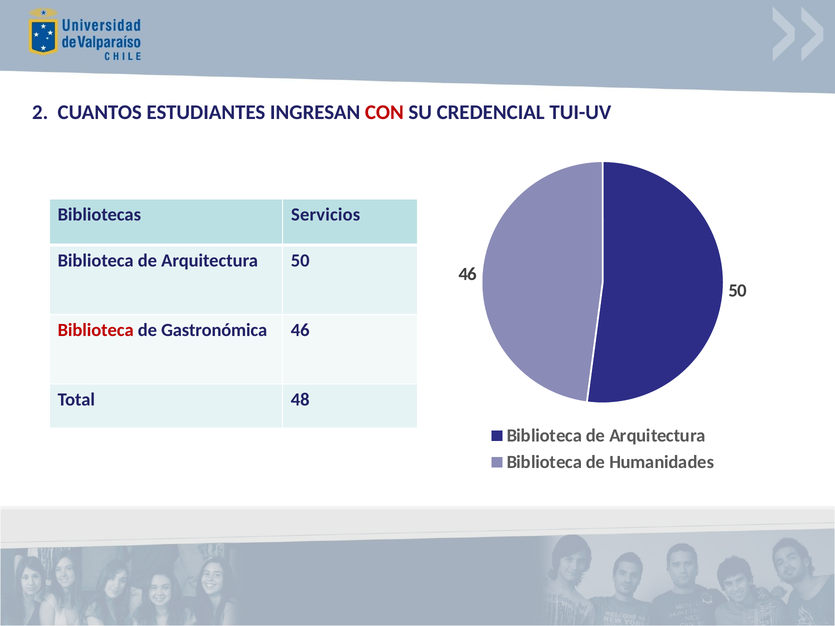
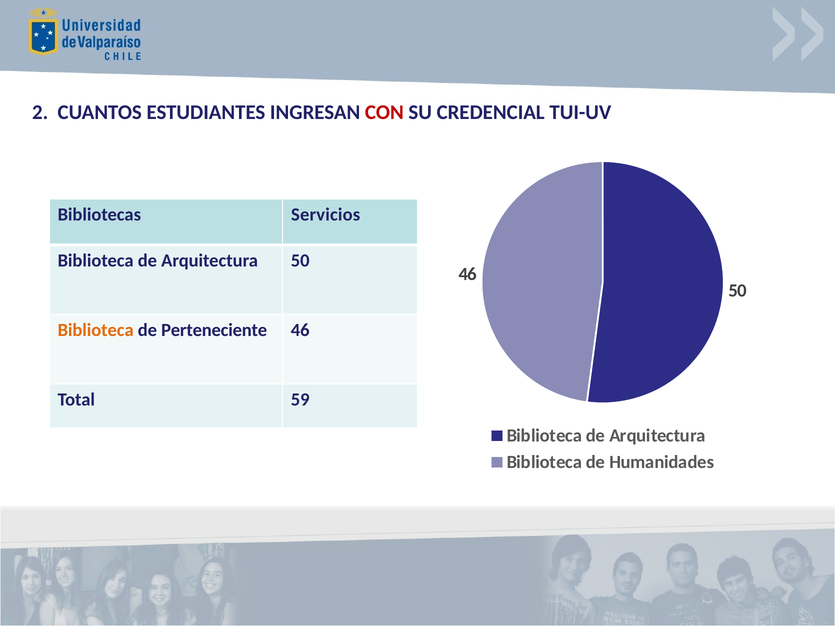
Biblioteca colour: red -> orange (96, 330)
Gastronómica: Gastronómica -> Perteneciente (214, 330)
48: 48 -> 59 (300, 400)
